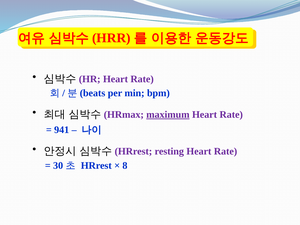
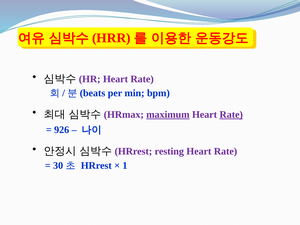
Rate underline: none -> present (231, 115)
941: 941 -> 926 (62, 130)
8: 8 -> 1 (125, 165)
